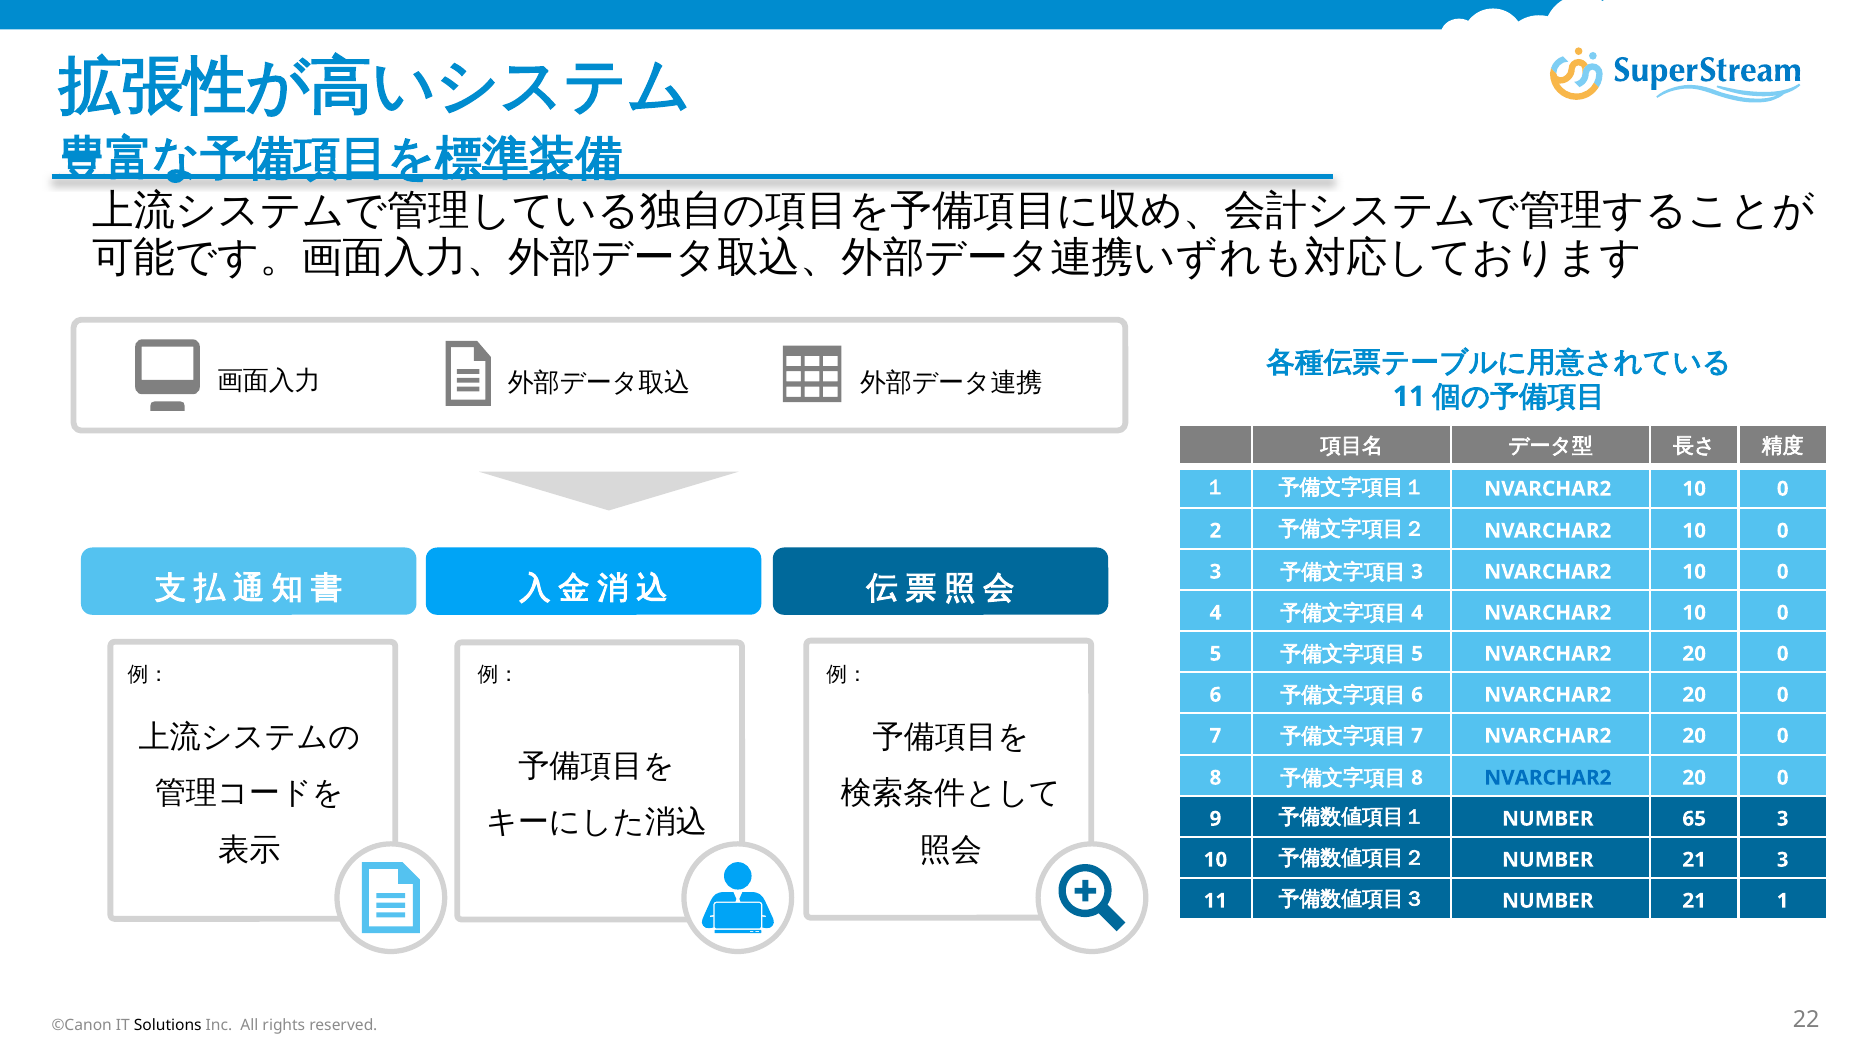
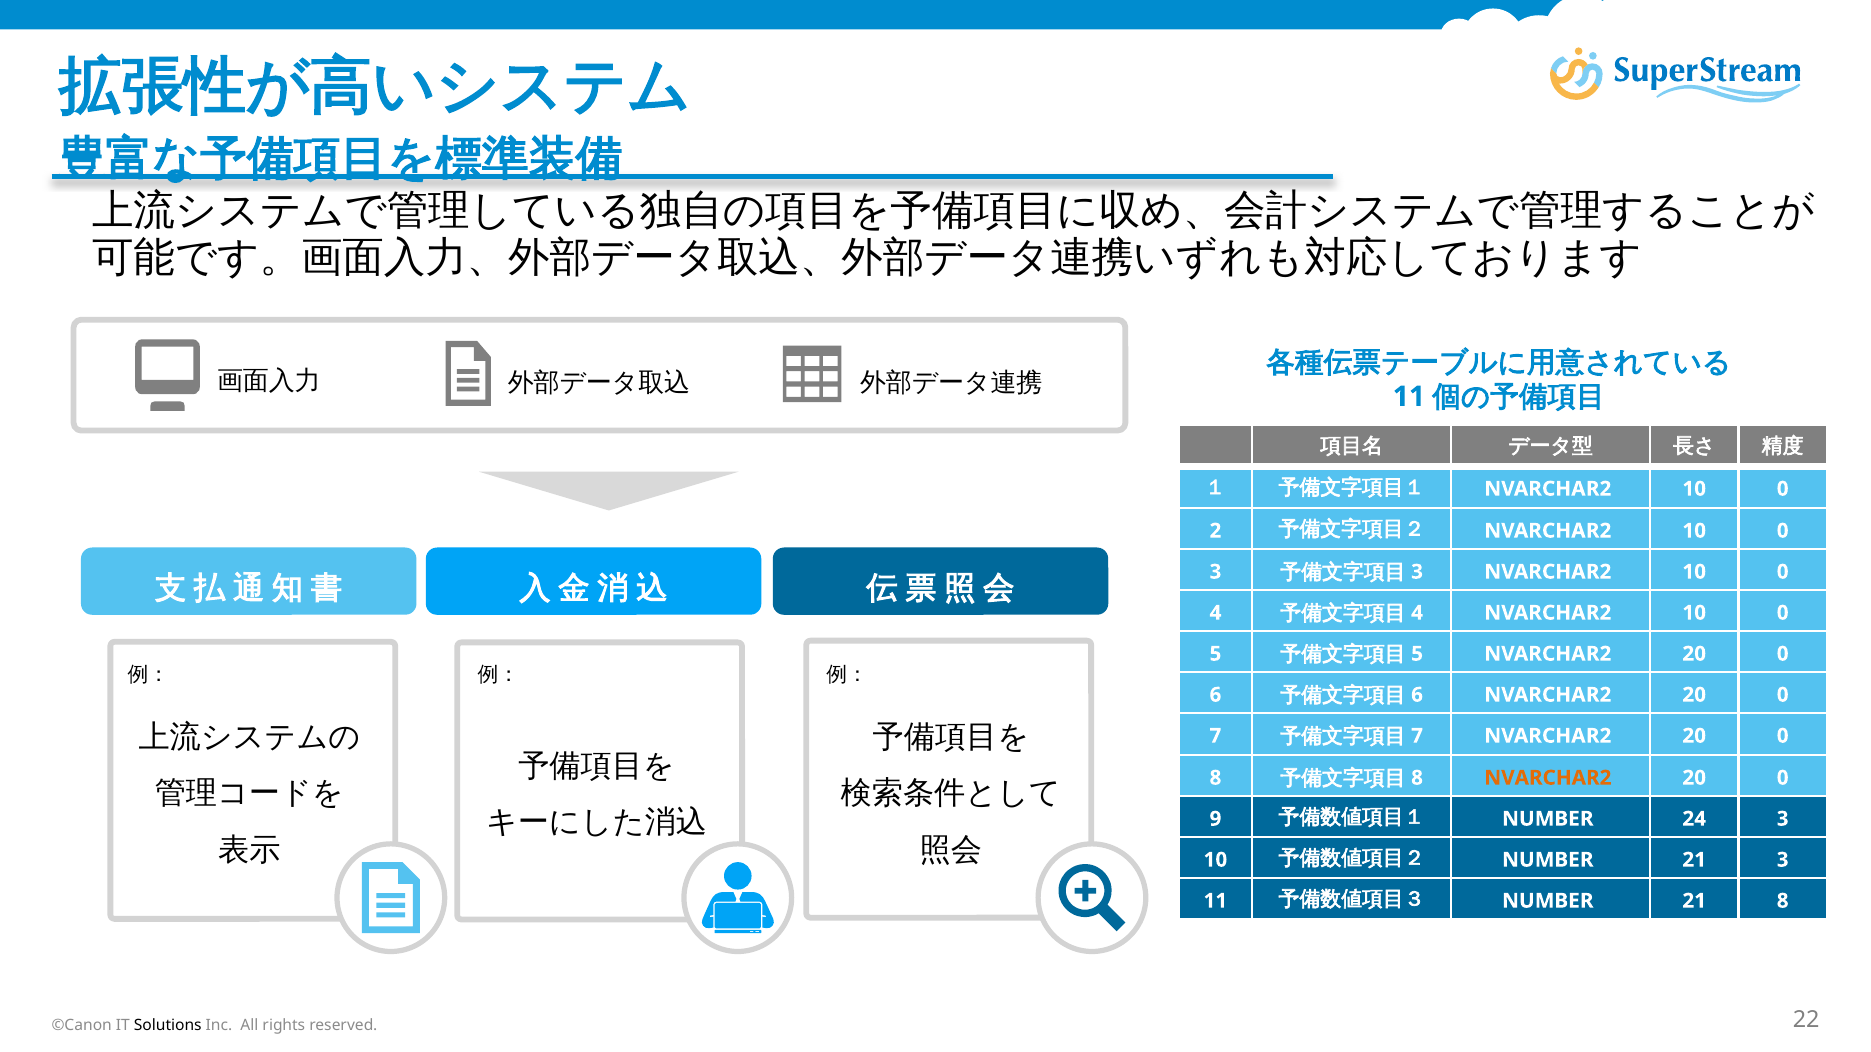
NVARCHAR2 colour: blue -> orange (1548, 778)
65: 65 -> 24 (1694, 819)
21 1: 1 -> 8 (1783, 901)
